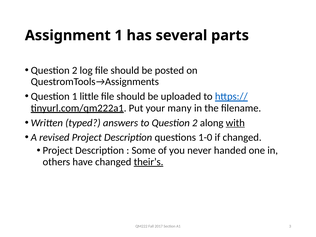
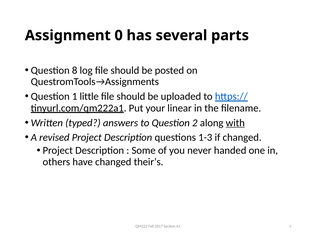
Assignment 1: 1 -> 0 (119, 35)
2: 2 -> 8 (75, 70)
many: many -> linear (180, 108)
1-0: 1-0 -> 1-3 (205, 137)
their’s underline: present -> none (149, 162)
